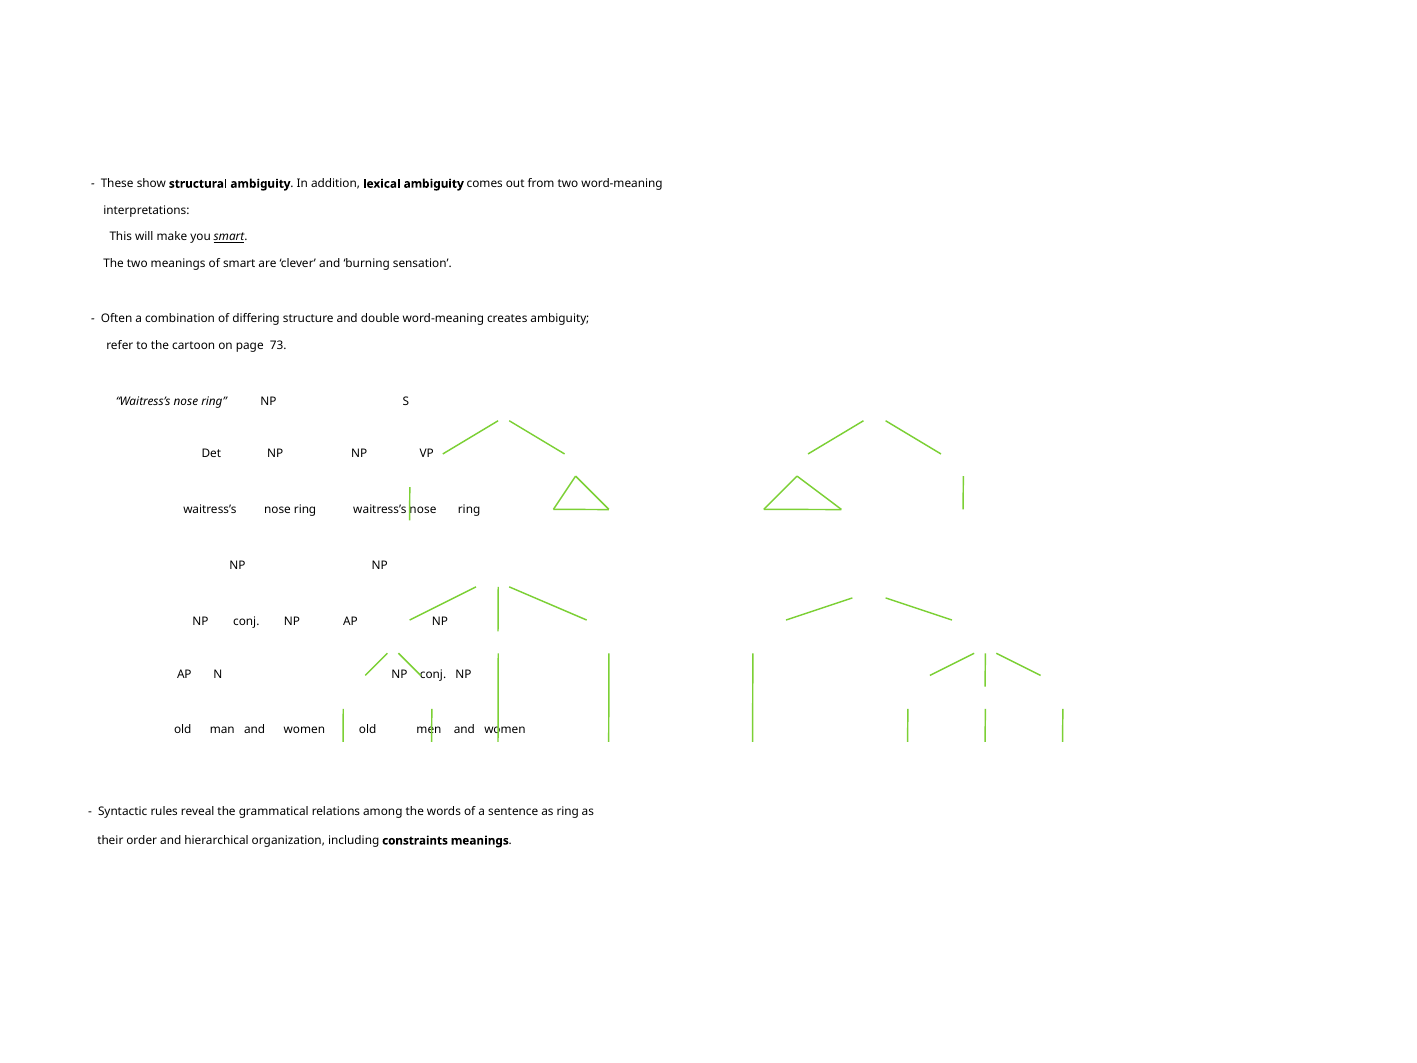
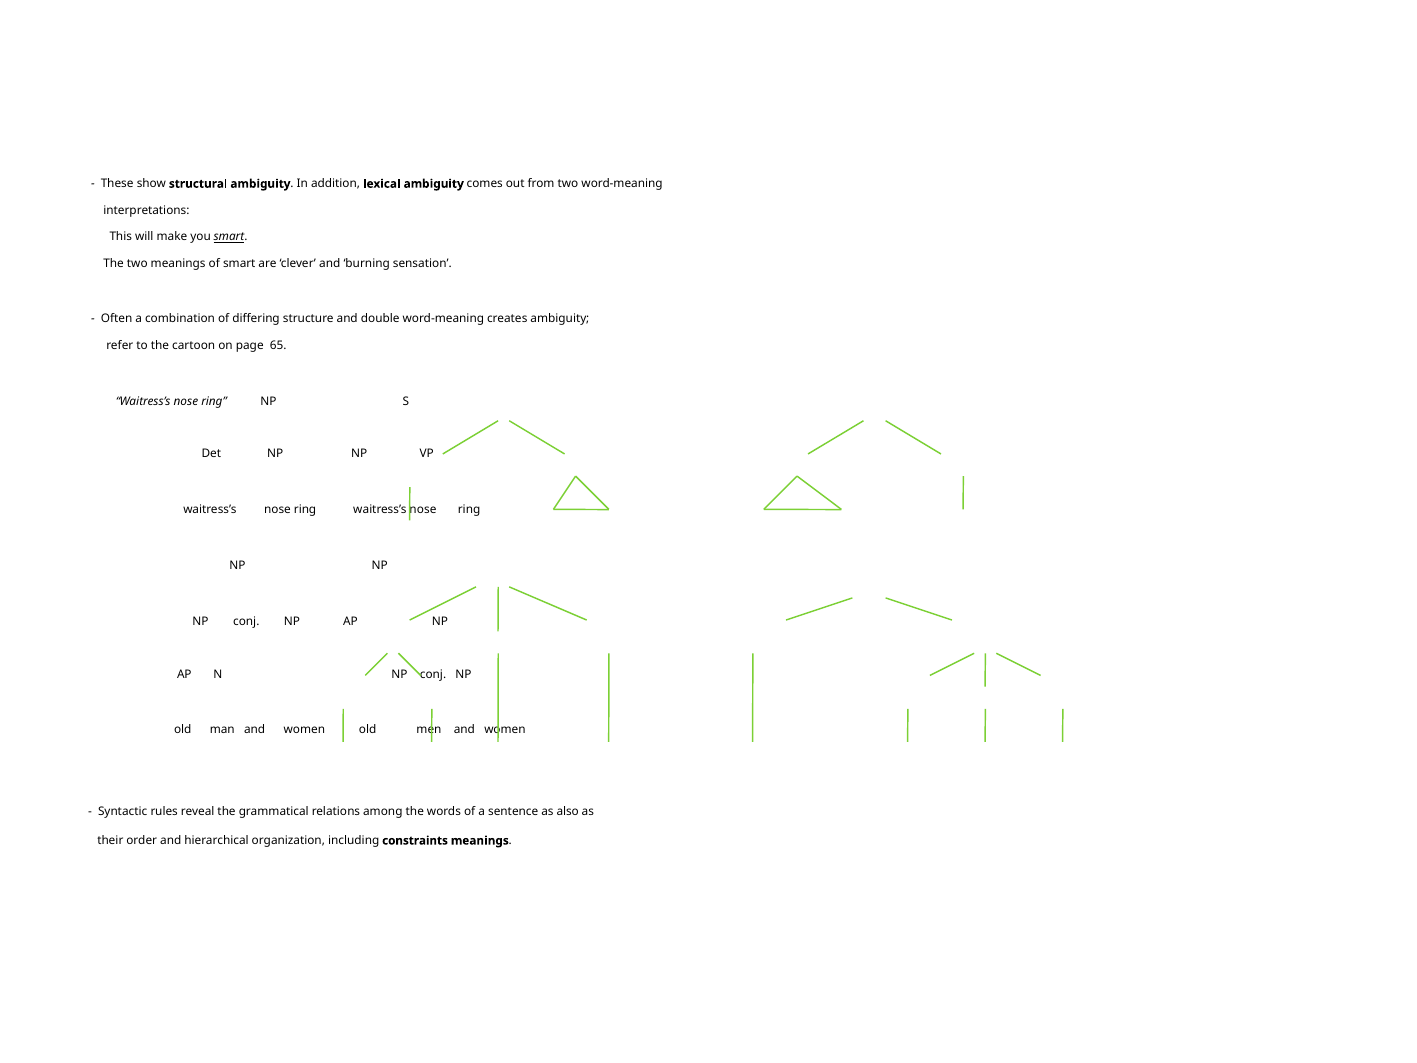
73: 73 -> 65 (278, 345)
as ring: ring -> also (568, 812)
